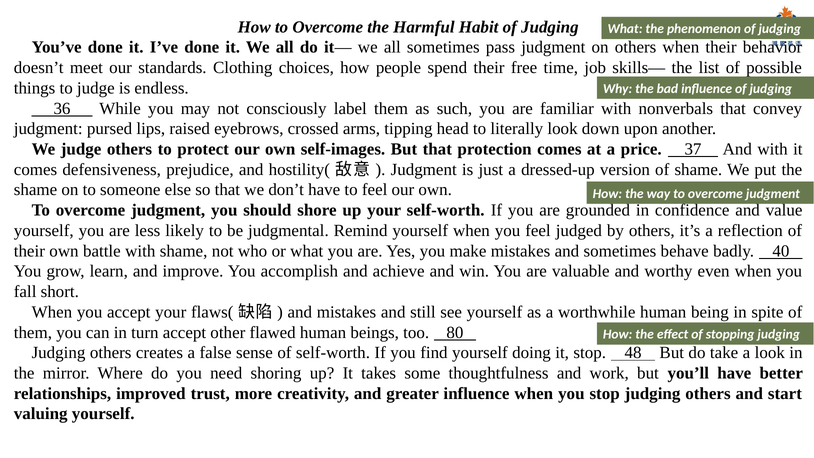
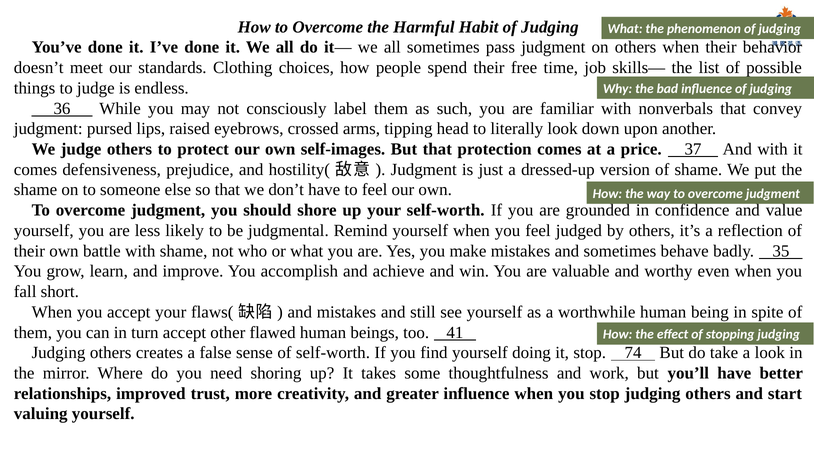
40: 40 -> 35 (781, 251)
80: 80 -> 41 (455, 332)
48: 48 -> 74 (633, 353)
